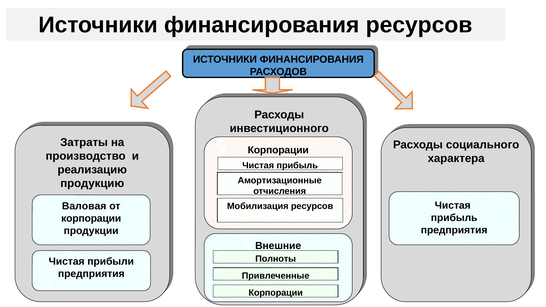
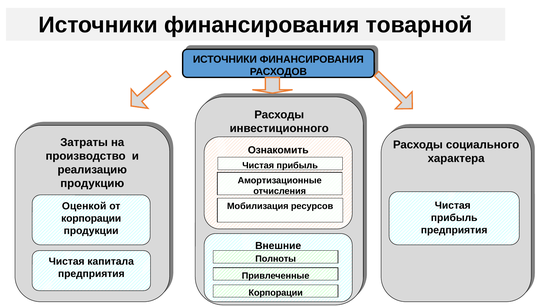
финансирования ресурсов: ресурсов -> товарной (419, 25)
Корпорации: Корпорации -> Ознакомить (278, 150)
Валовая: Валовая -> Оценкой (84, 206)
прибыли: прибыли -> капитала (111, 262)
